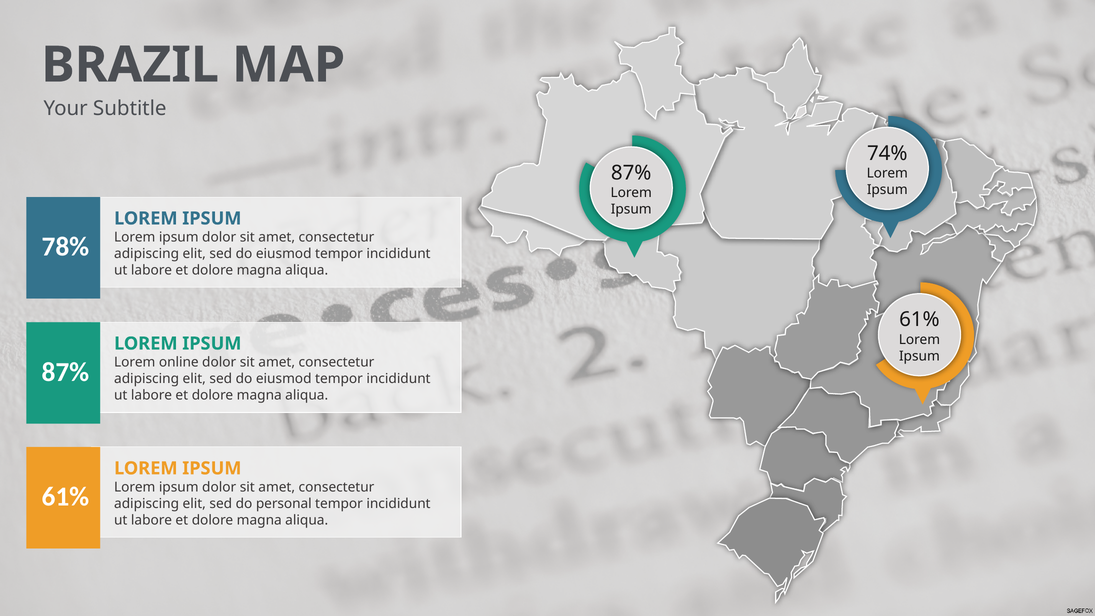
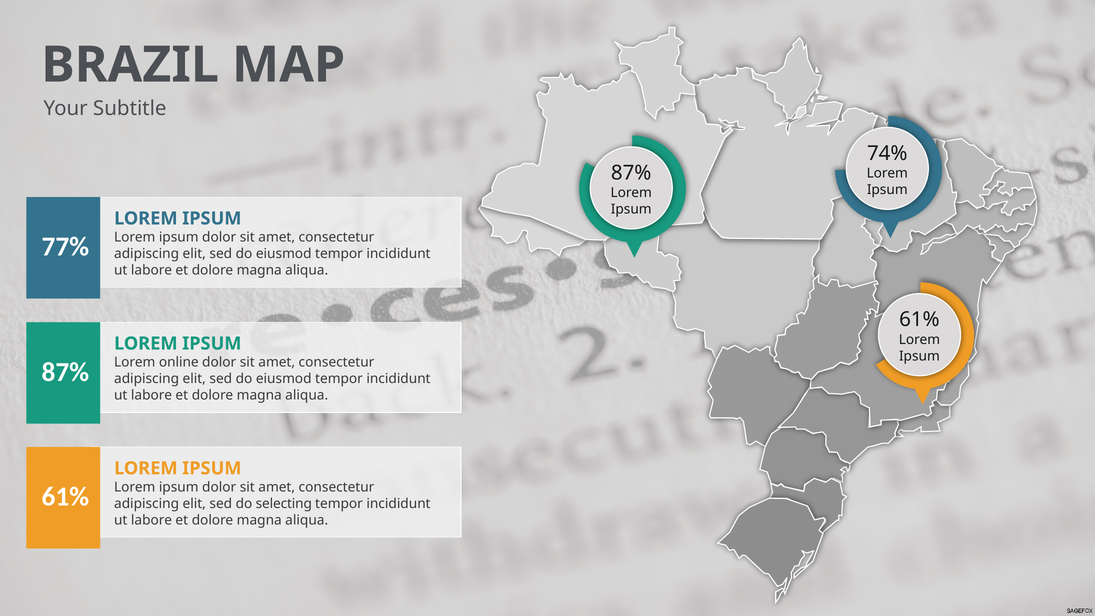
78%: 78% -> 77% (65, 247)
personal: personal -> selecting (284, 504)
